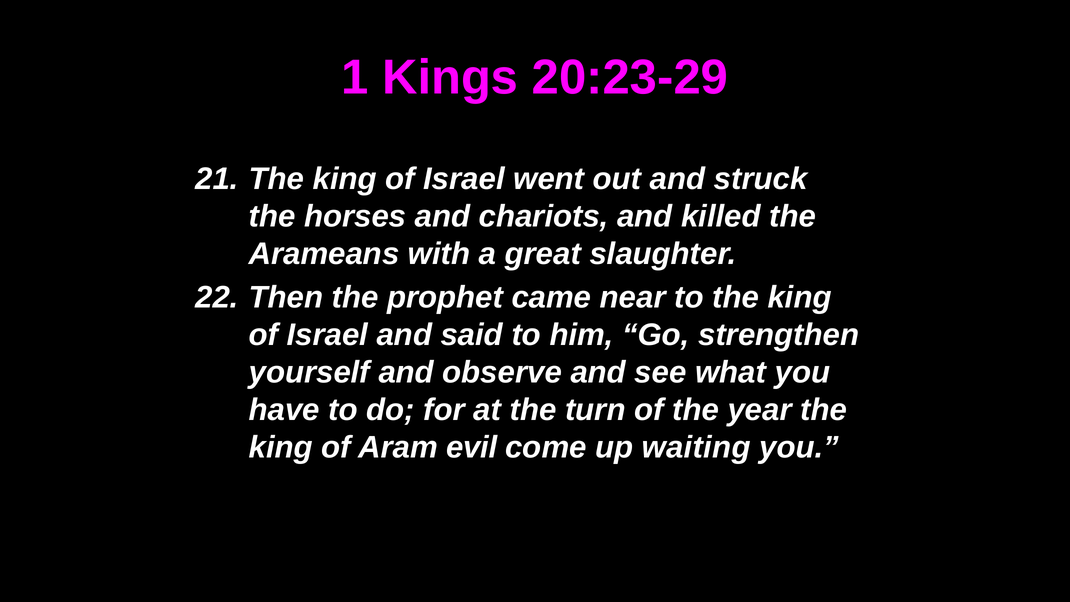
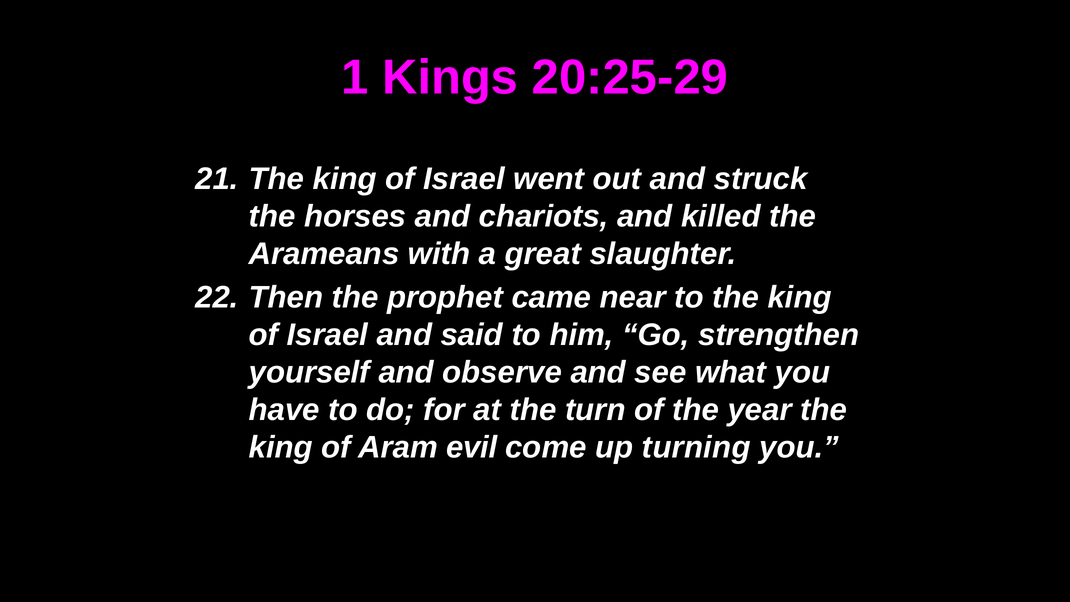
20:23-29: 20:23-29 -> 20:25-29 (630, 78)
waiting: waiting -> turning (696, 447)
